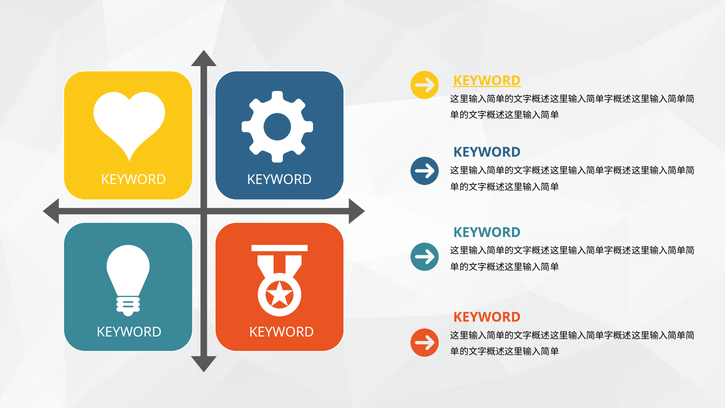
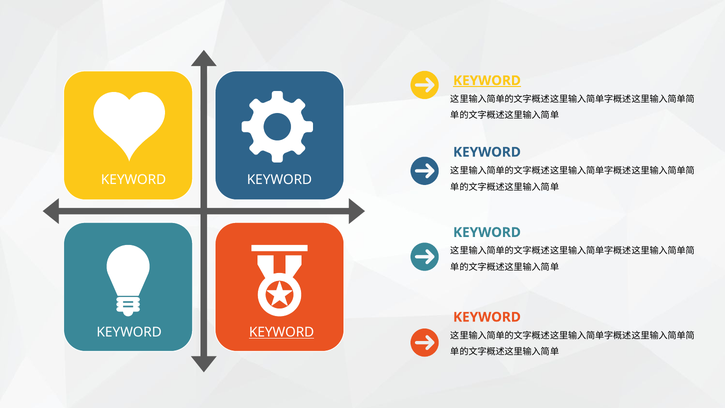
KEYWORD underline: none -> present (282, 332)
